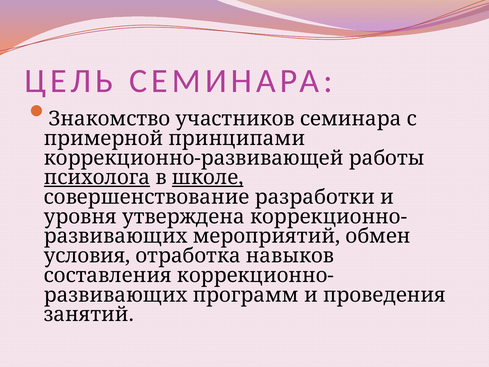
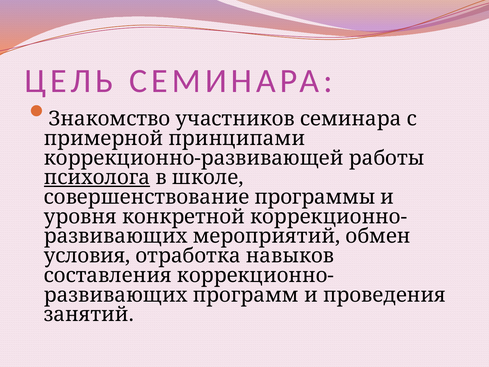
школе underline: present -> none (208, 177)
разработки: разработки -> программы (315, 197)
утверждена: утверждена -> конкретной (183, 217)
